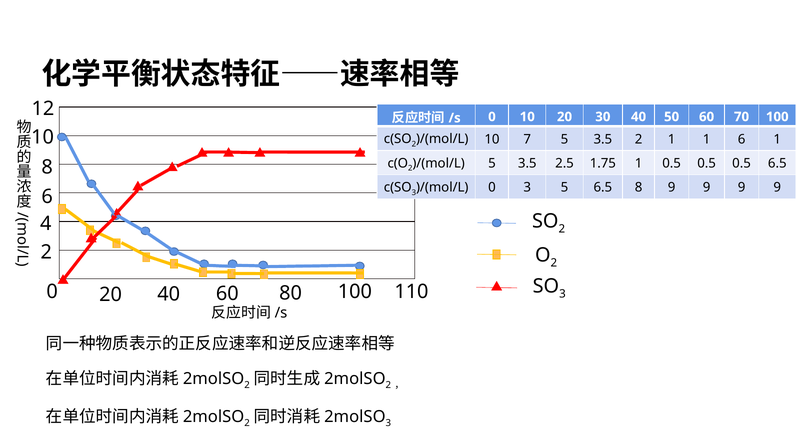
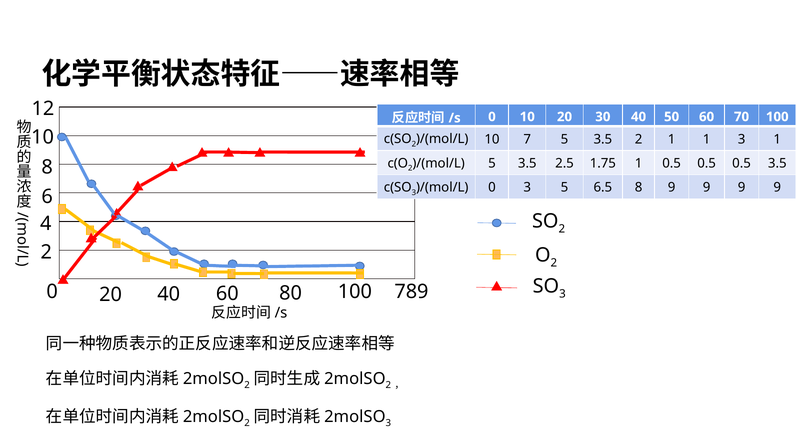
1 6: 6 -> 3 (742, 139)
0.5 6.5: 6.5 -> 3.5 (777, 163)
110: 110 -> 789 (411, 291)
